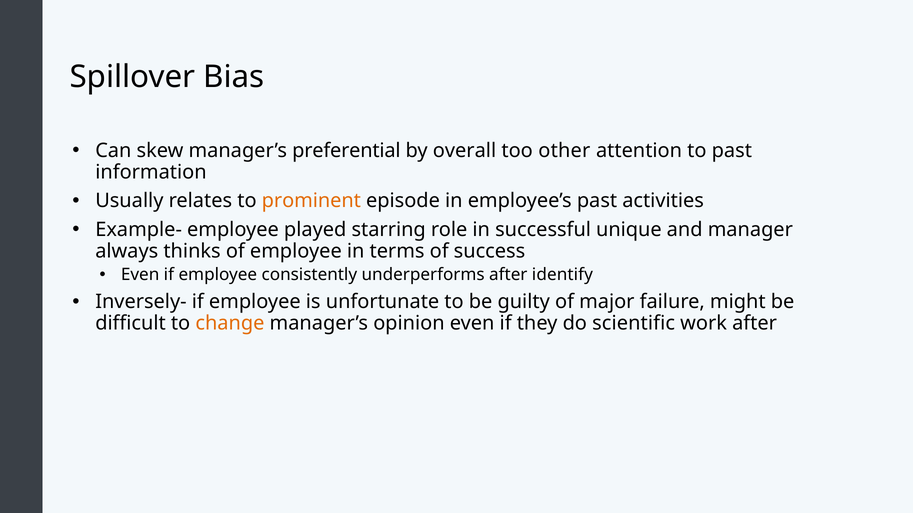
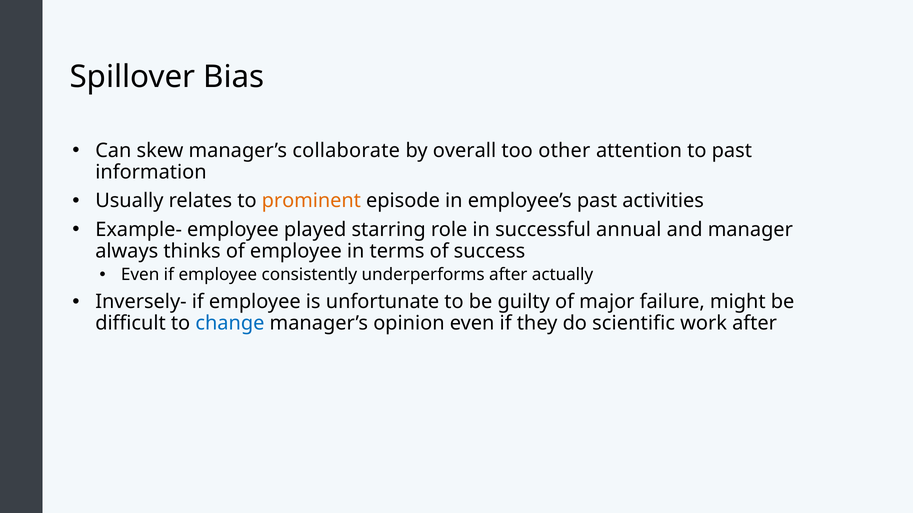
preferential: preferential -> collaborate (346, 151)
unique: unique -> annual (629, 230)
identify: identify -> actually (562, 275)
change colour: orange -> blue (230, 324)
